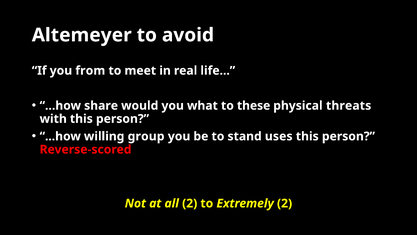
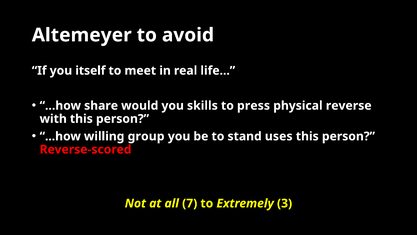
from: from -> itself (90, 71)
what: what -> skills (202, 105)
these: these -> press (254, 105)
threats: threats -> reverse (349, 105)
all 2: 2 -> 7 (190, 203)
Extremely 2: 2 -> 3 (285, 203)
